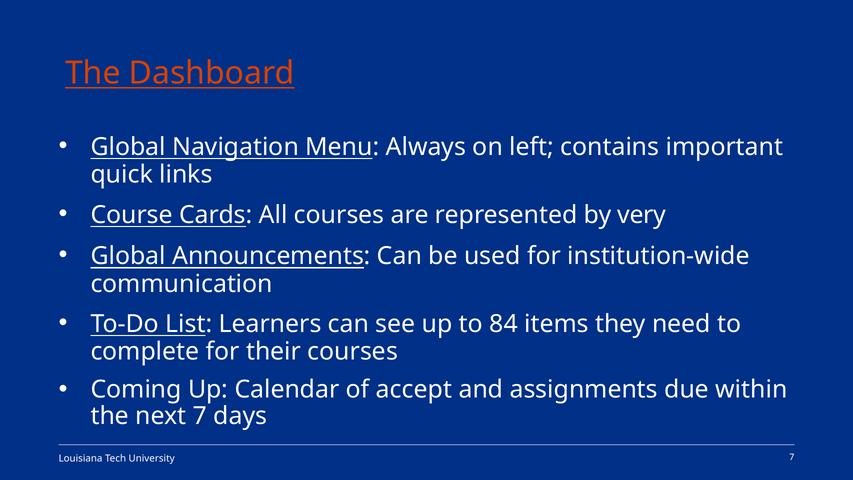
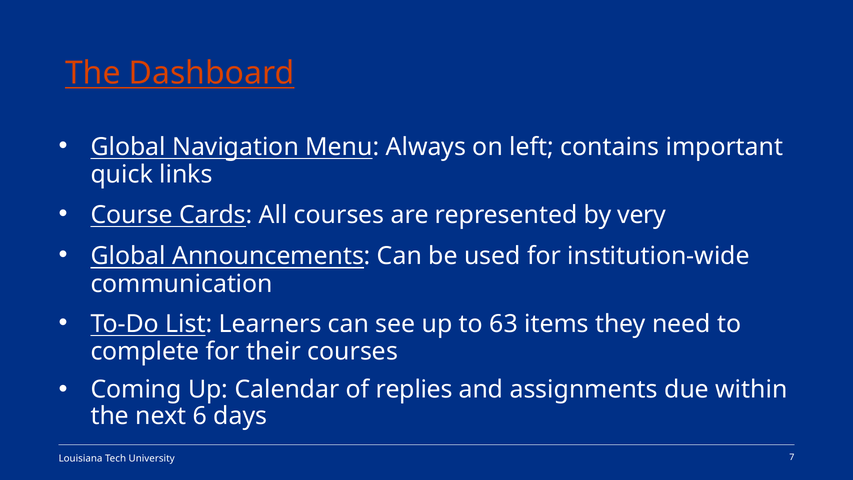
84: 84 -> 63 (504, 324)
accept: accept -> replies (414, 389)
next 7: 7 -> 6 (200, 416)
